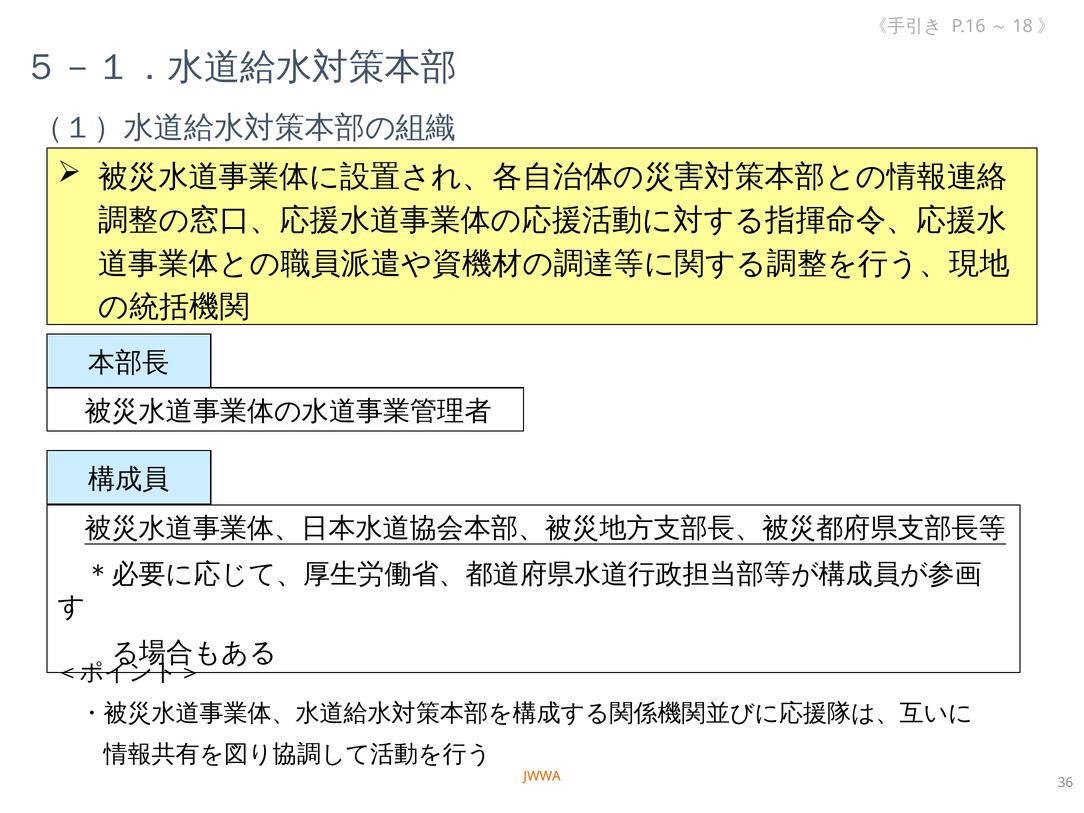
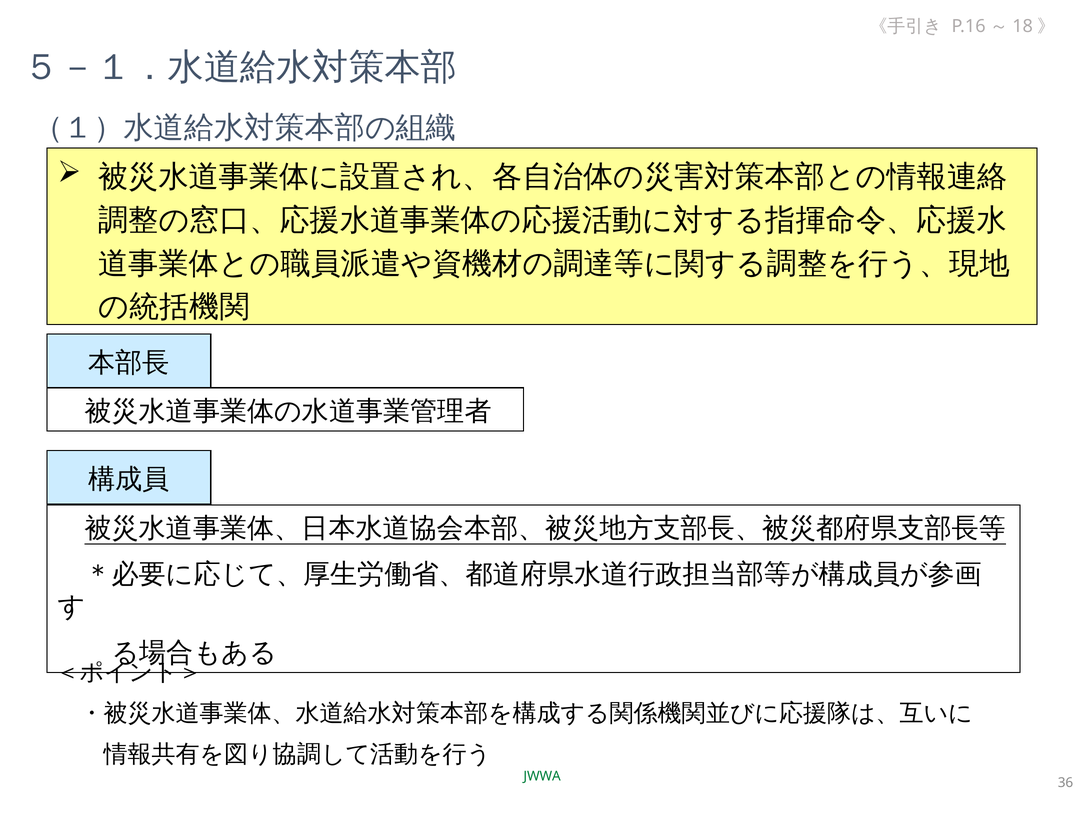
JWWA colour: orange -> green (542, 776)
